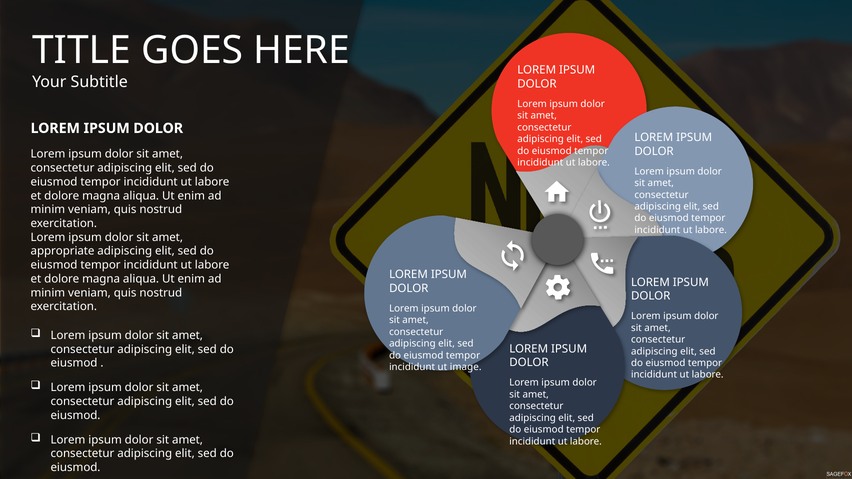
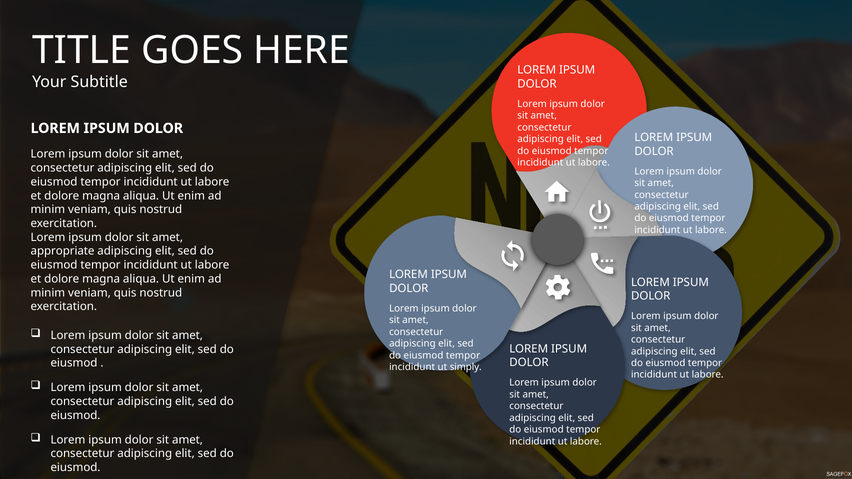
image: image -> simply (466, 367)
